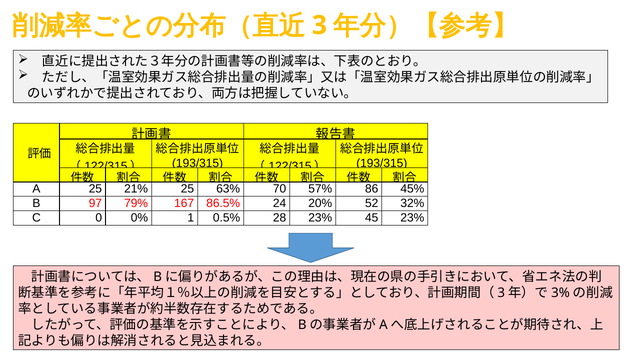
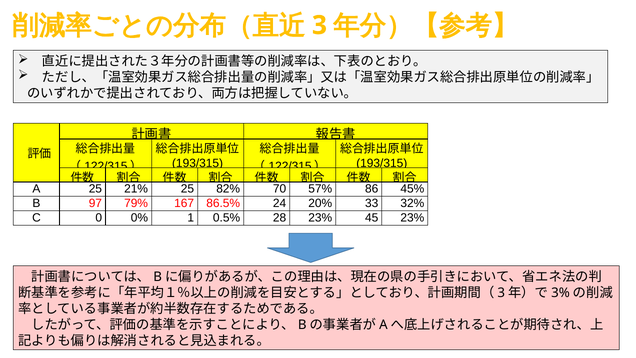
63%: 63% -> 82% (228, 189)
52: 52 -> 33 (372, 203)
